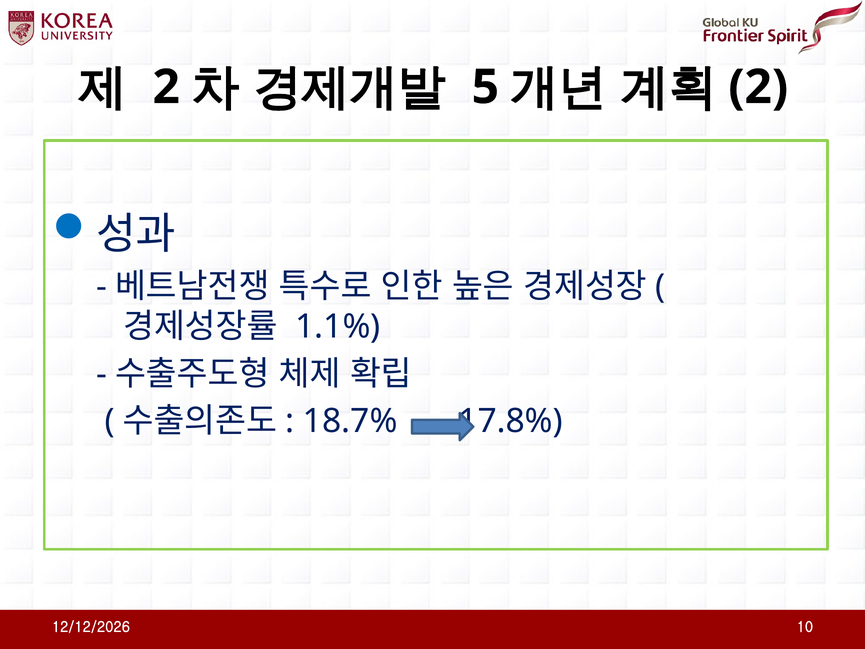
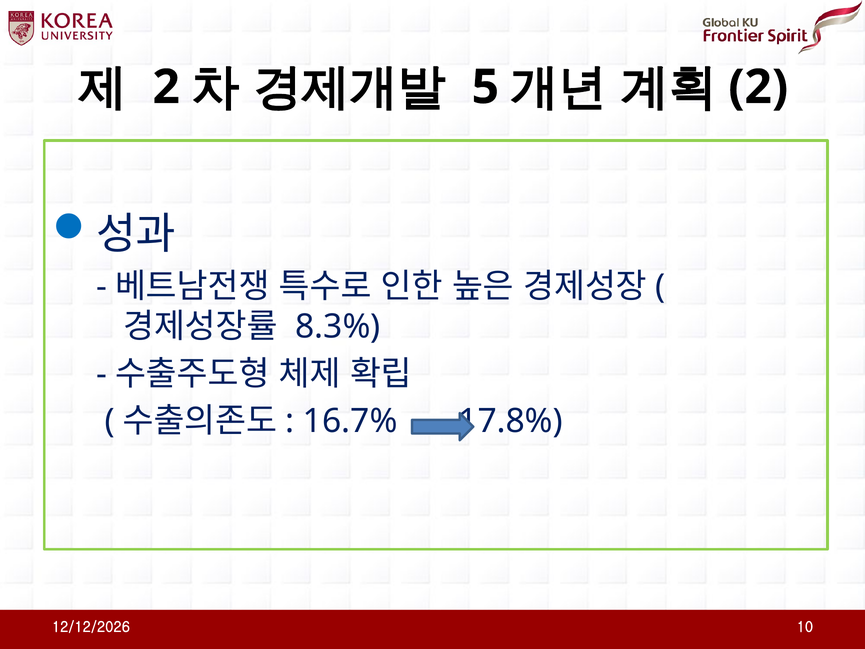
1.1%: 1.1% -> 8.3% (338, 327)
18.7%: 18.7% -> 16.7% (350, 421)
